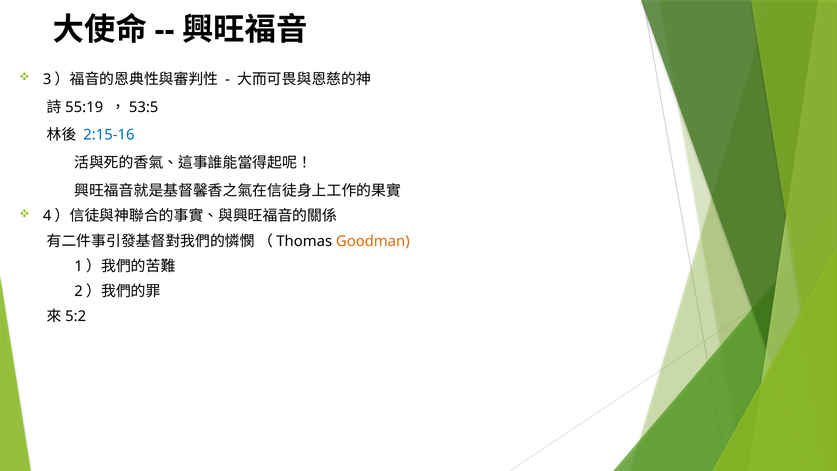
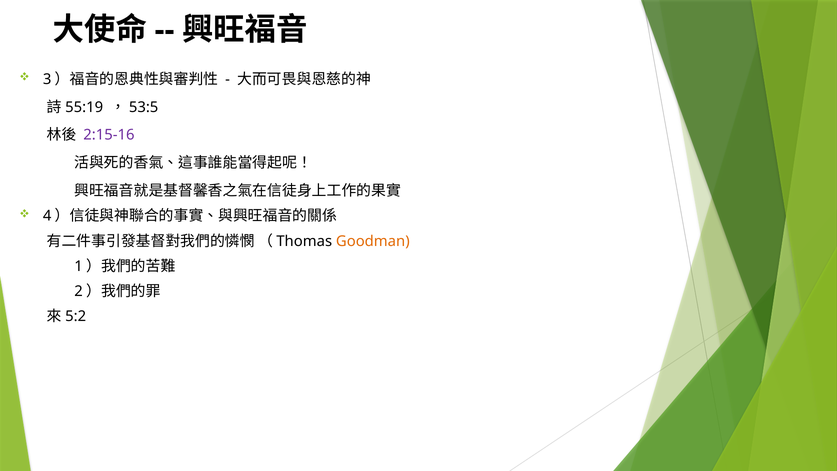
2:15-16 colour: blue -> purple (109, 135)
